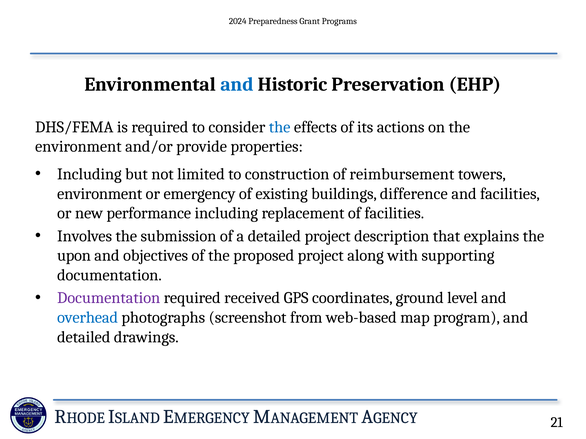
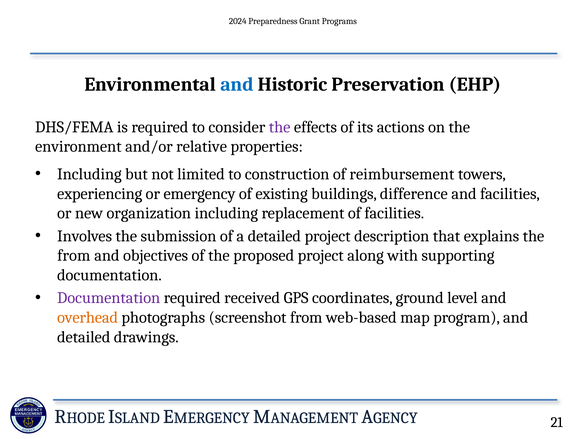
the colour: blue -> purple (280, 127)
provide: provide -> relative (202, 147)
environment: environment -> experiencing (100, 194)
performance: performance -> organization (149, 214)
upon: upon -> from (74, 256)
overhead colour: blue -> orange (88, 318)
